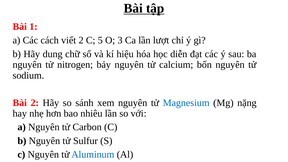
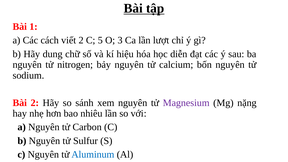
Magnesium colour: blue -> purple (186, 103)
